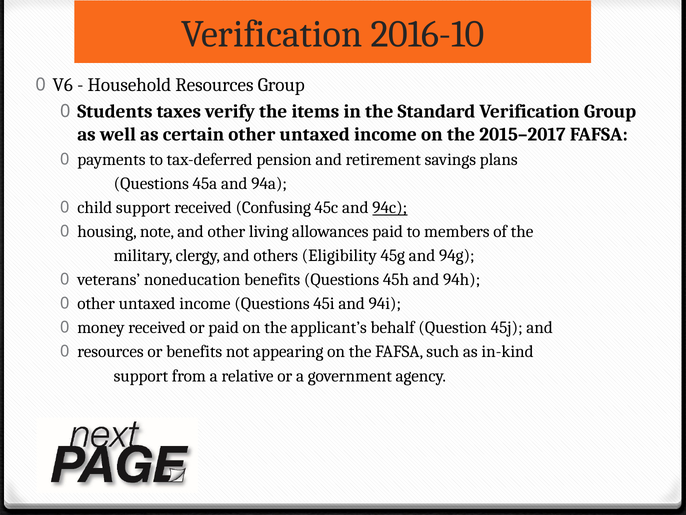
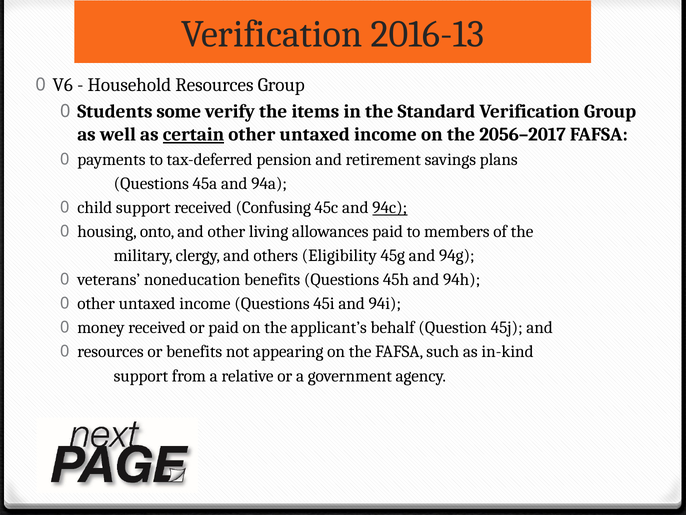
2016-10: 2016-10 -> 2016-13 (427, 34)
taxes: taxes -> some (179, 111)
certain underline: none -> present (194, 134)
2015–2017: 2015–2017 -> 2056–2017 (523, 134)
note: note -> onto (157, 231)
